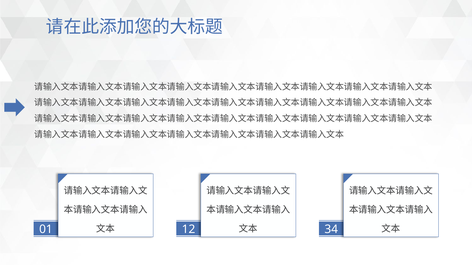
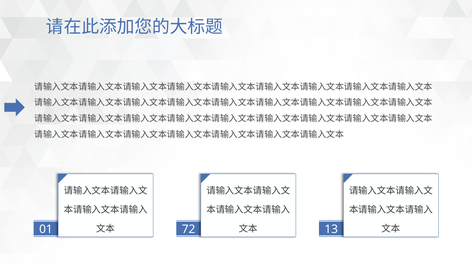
12: 12 -> 72 (189, 230)
34: 34 -> 13 (331, 230)
